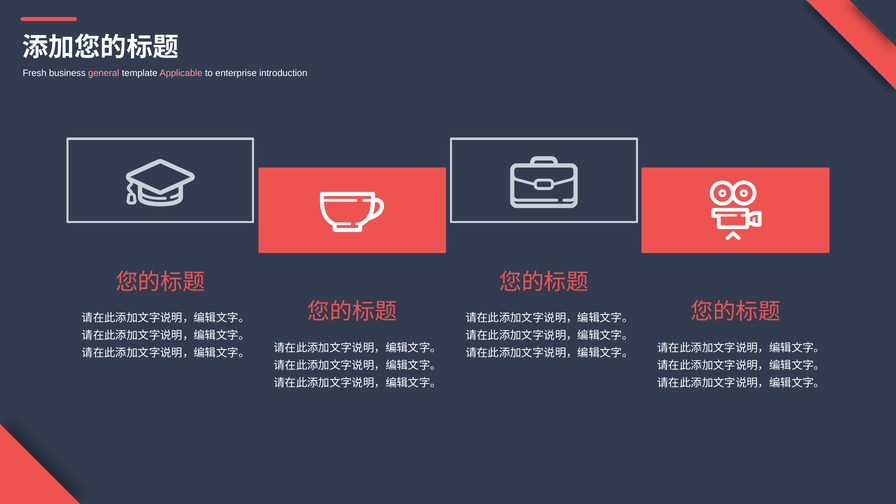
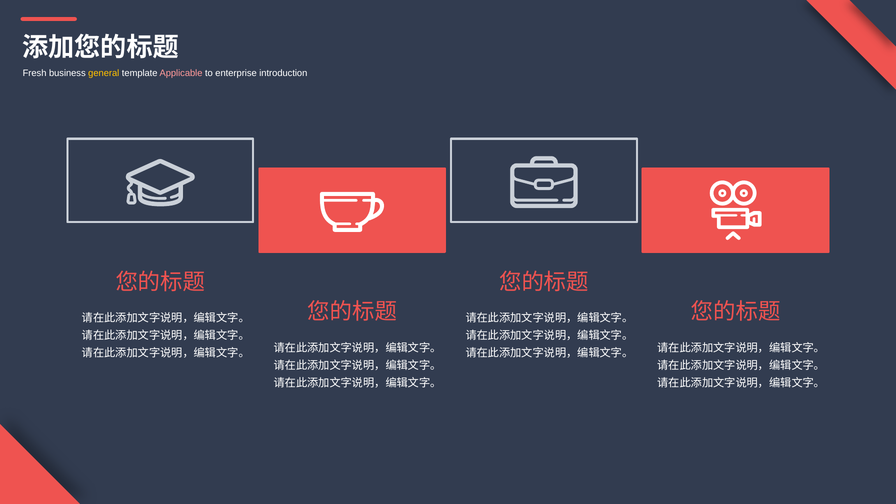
general colour: pink -> yellow (104, 73)
